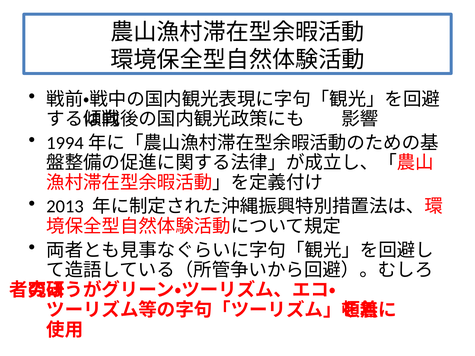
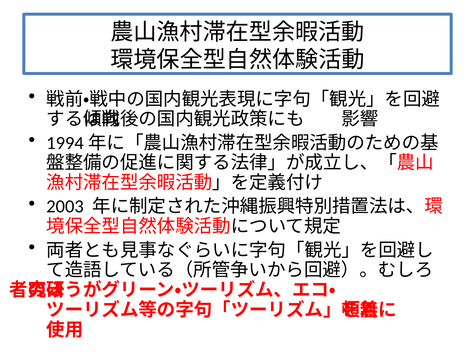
2013: 2013 -> 2003 (65, 207)
